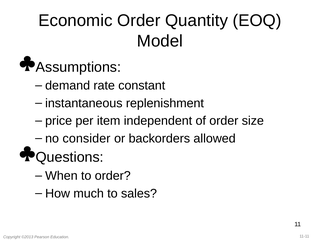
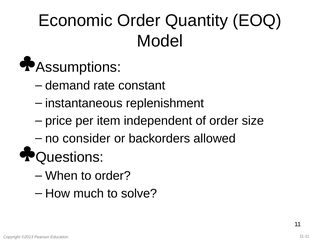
sales: sales -> solve (139, 193)
